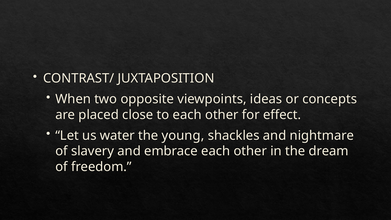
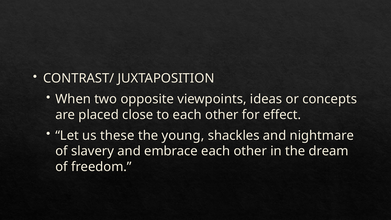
water: water -> these (117, 135)
